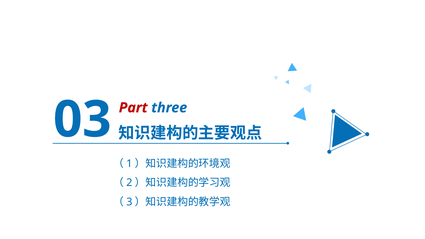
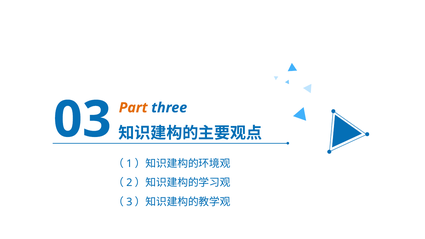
Part colour: red -> orange (133, 108)
